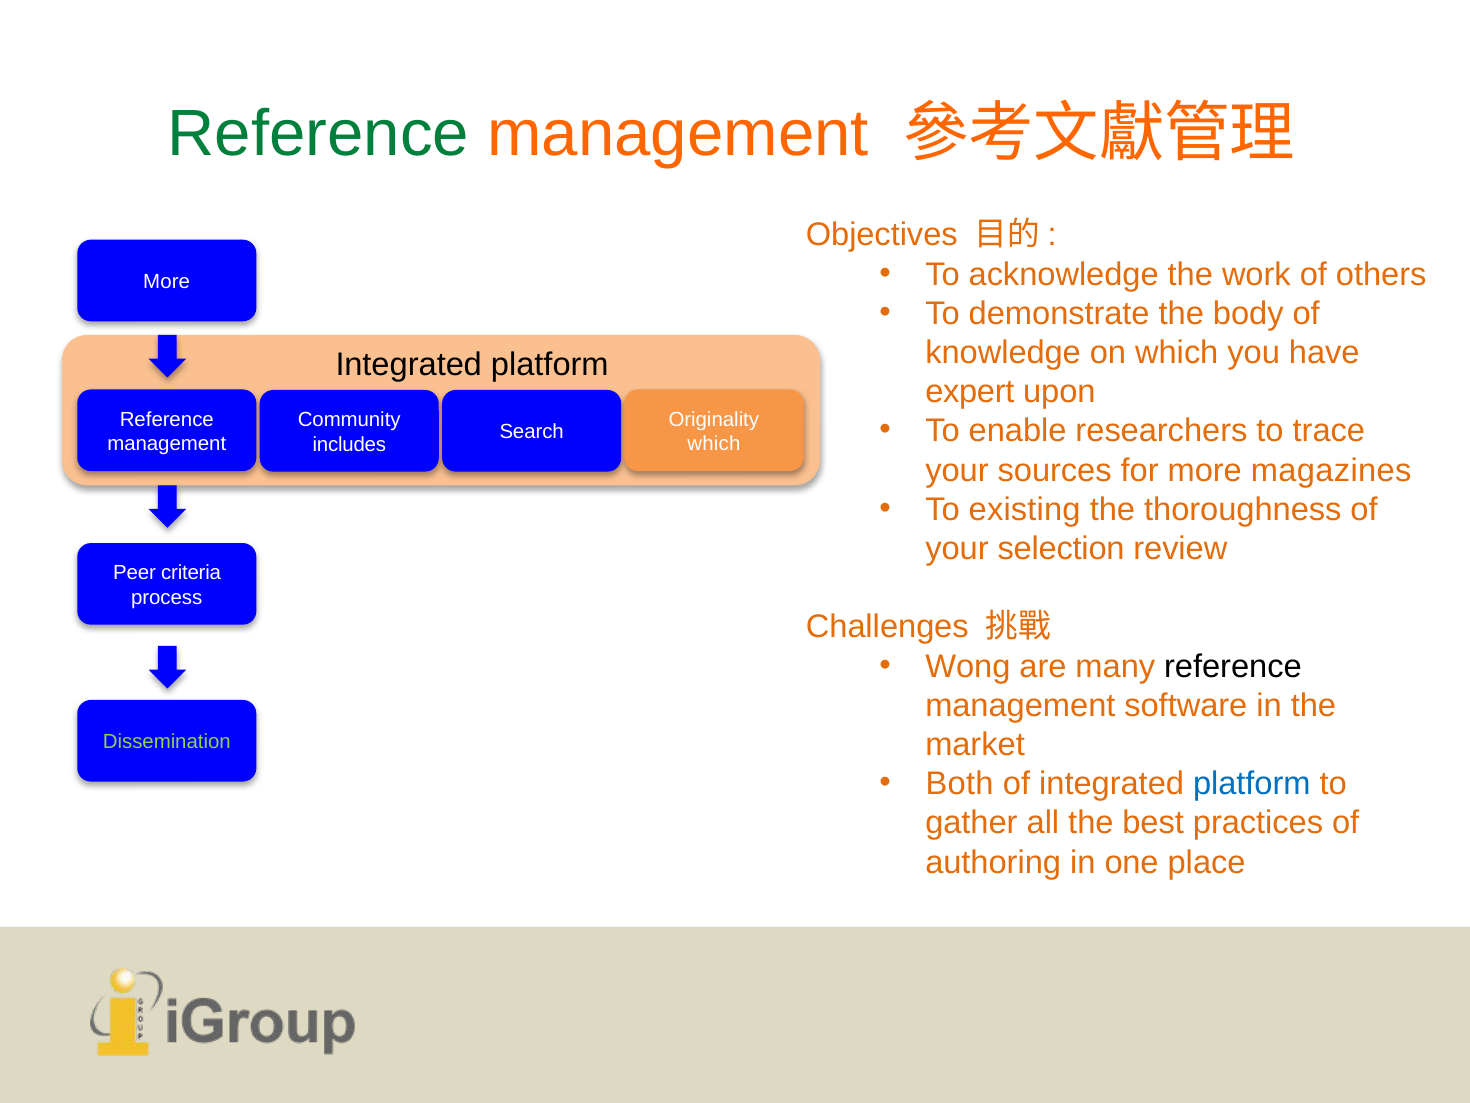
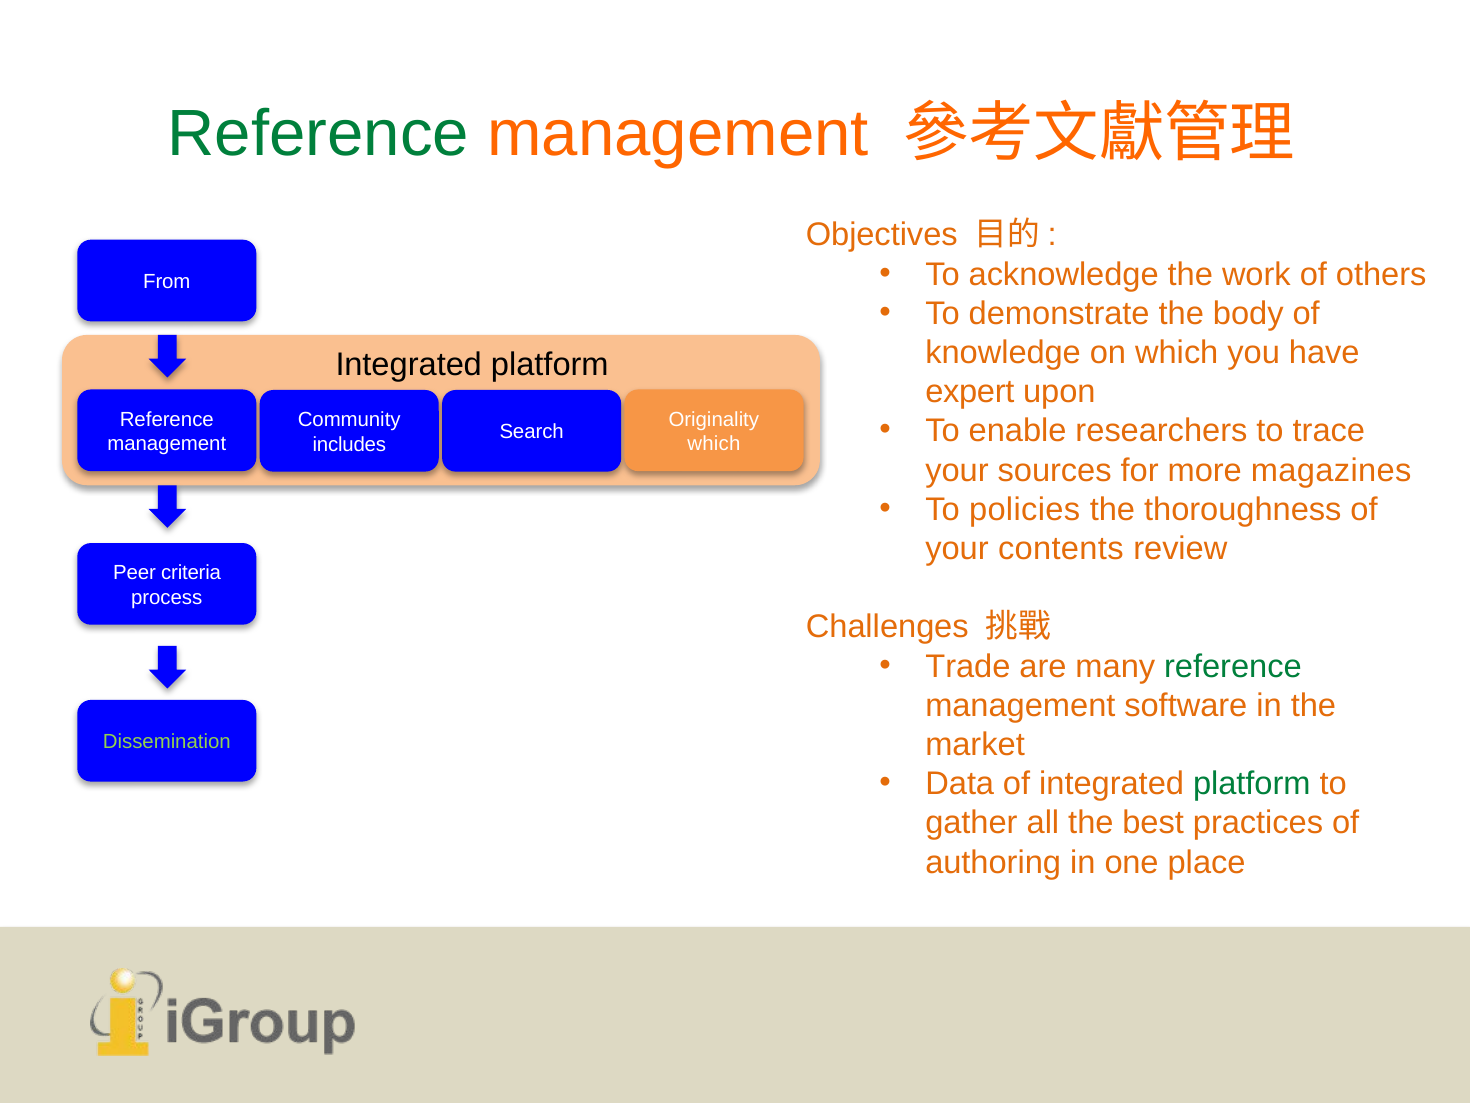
More: More -> From (167, 282)
existing: existing -> policies (1025, 509)
selection: selection -> contents (1061, 548)
Wong: Wong -> Trade (968, 666)
reference colour: black -> green (1233, 666)
Both: Both -> Data (960, 784)
platform colour: blue -> green (1252, 784)
